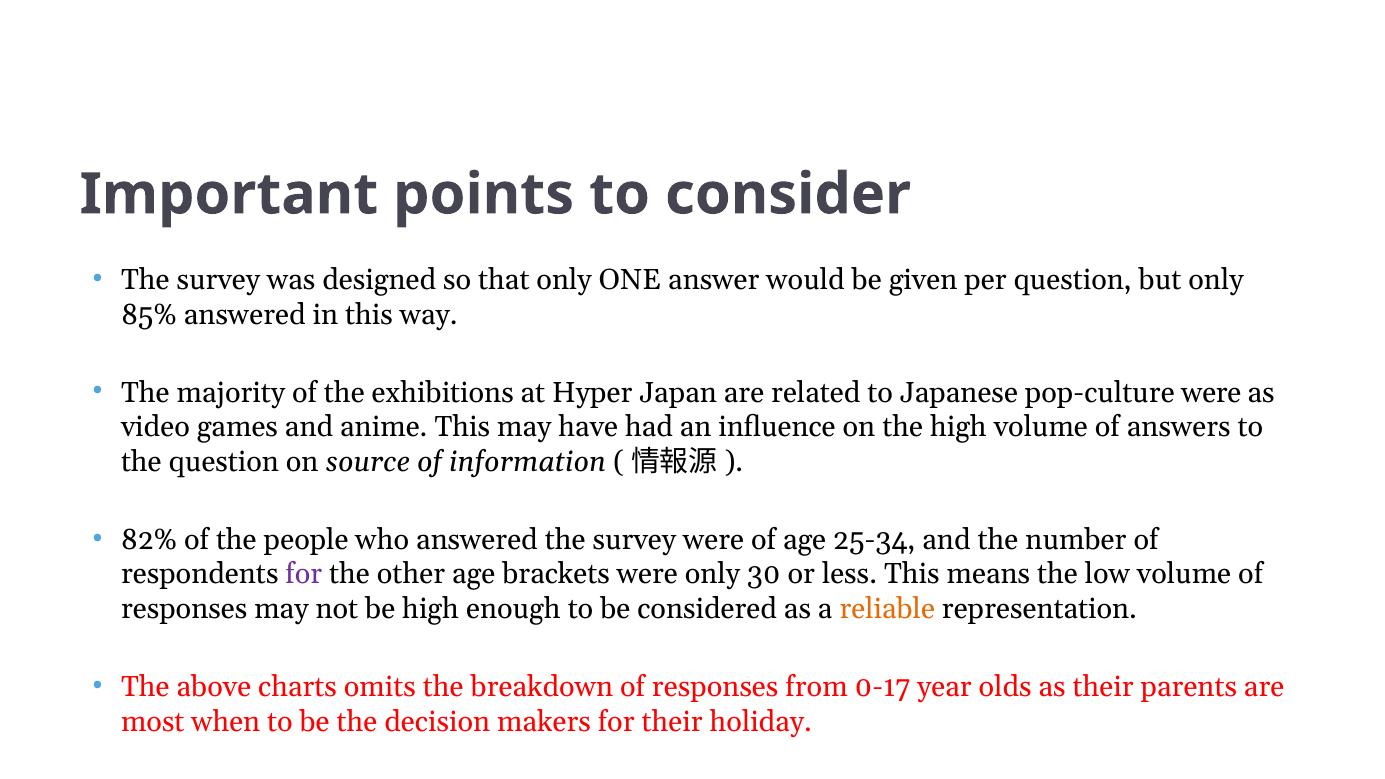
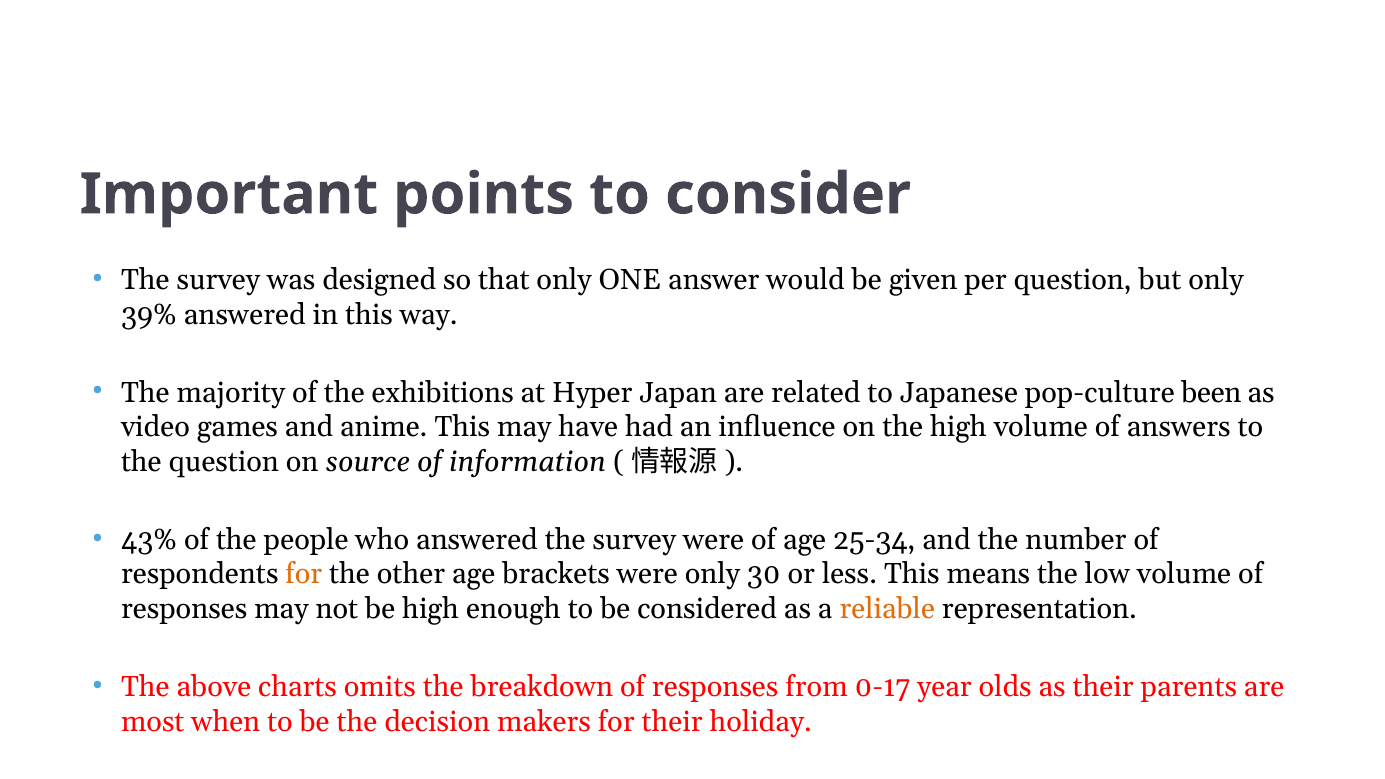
85%: 85% -> 39% (149, 315)
pop-culture were: were -> been (1211, 393)
82%: 82% -> 43% (149, 540)
for colour: purple -> orange (304, 574)
